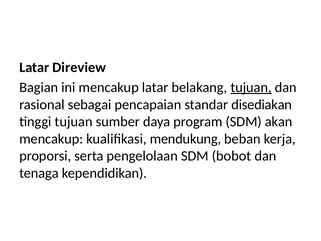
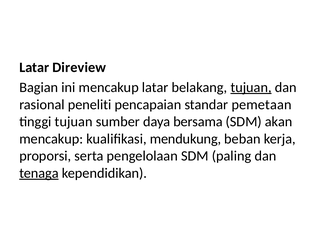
sebagai: sebagai -> peneliti (90, 104)
disediakan: disediakan -> pemetaan (262, 104)
program: program -> bersama (198, 122)
bobot: bobot -> paling (232, 156)
tenaga underline: none -> present (39, 173)
